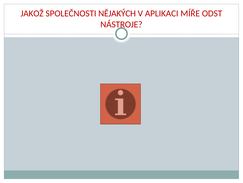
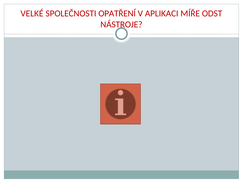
JAKOŽ: JAKOŽ -> VELKÉ (32, 13)
NĚJAKÝCH: NĚJAKÝCH -> OPATŘENÍ (117, 13)
